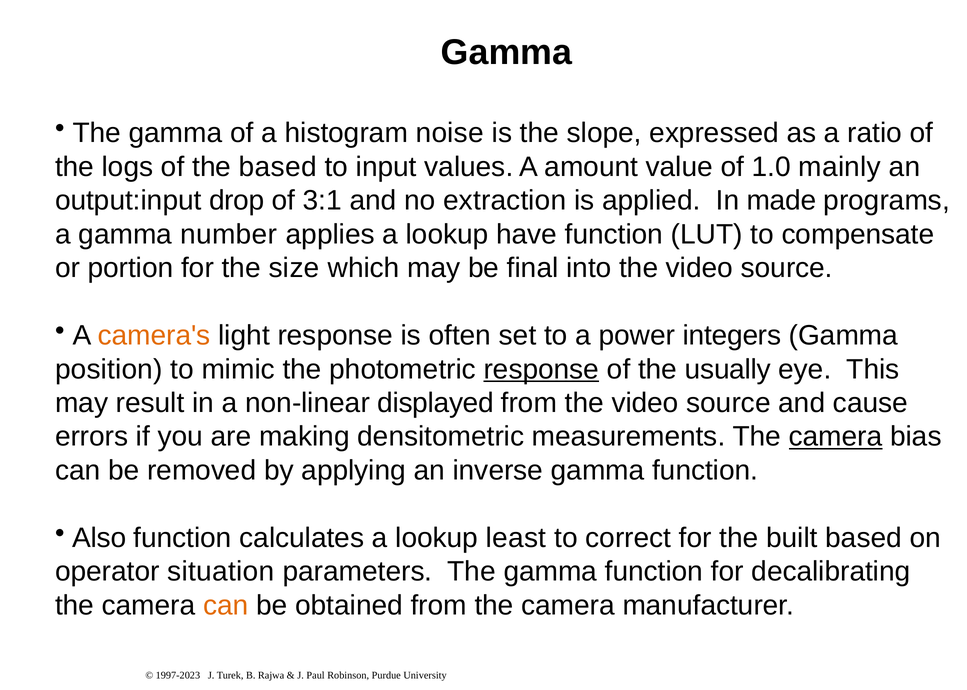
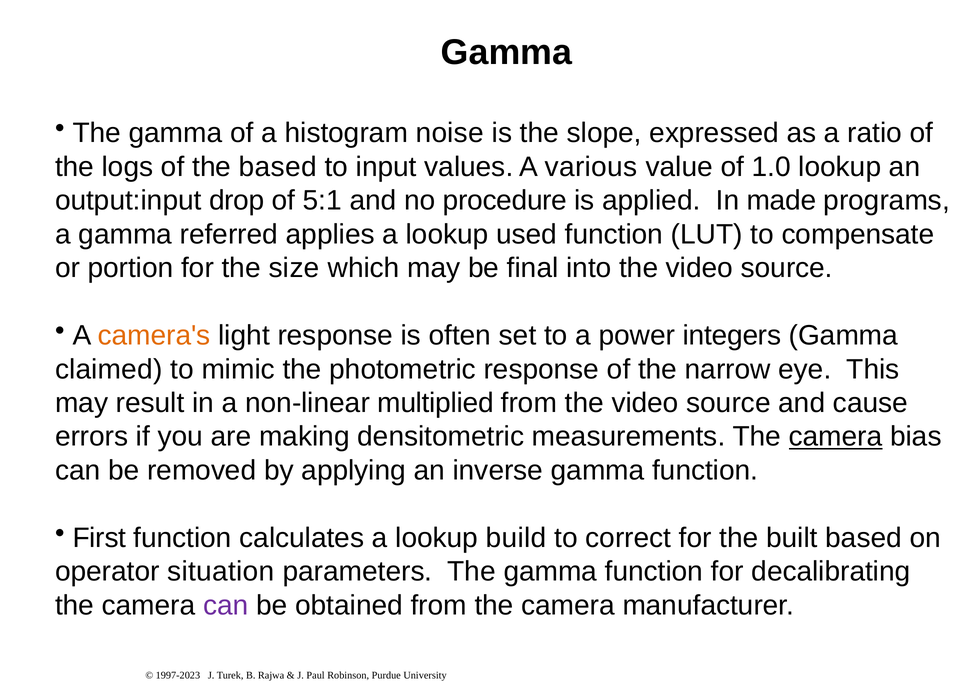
amount: amount -> various (591, 167)
1.0 mainly: mainly -> lookup (840, 167)
3:1: 3:1 -> 5:1 (322, 201)
extraction: extraction -> procedure (505, 201)
number: number -> referred (229, 235)
have: have -> used (527, 235)
position: position -> claimed (109, 370)
response underline: present -> none (541, 370)
usually: usually -> narrow (728, 370)
displayed: displayed -> multiplied (436, 403)
Also: Also -> First (99, 538)
least: least -> build (516, 538)
can colour: orange -> purple (226, 606)
